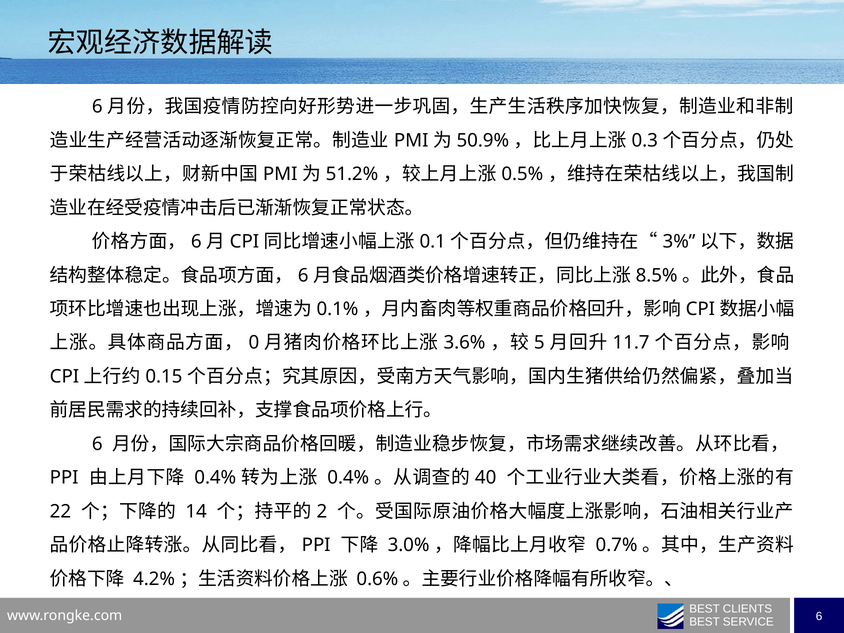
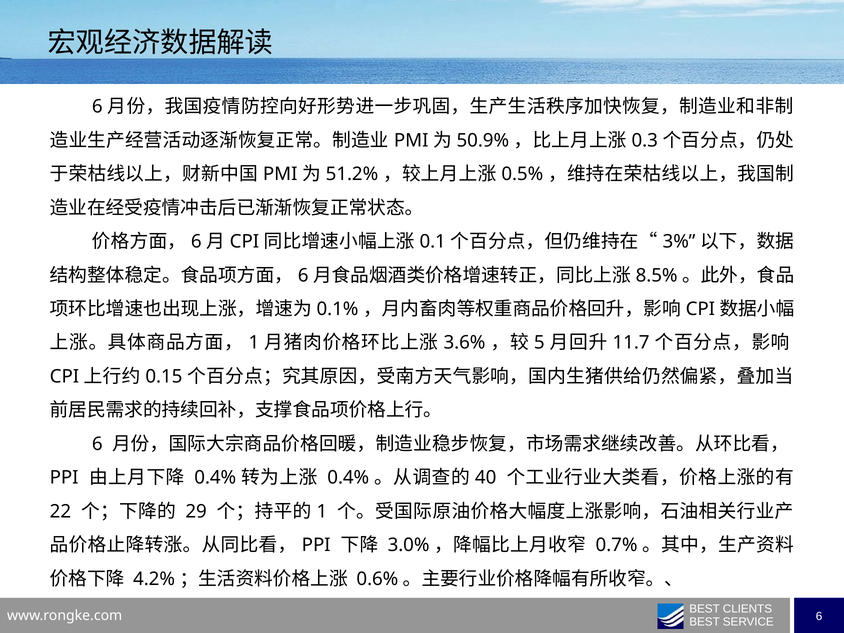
0: 0 -> 1 (254, 343)
14: 14 -> 29 (196, 511)
2: 2 -> 1 (322, 511)
